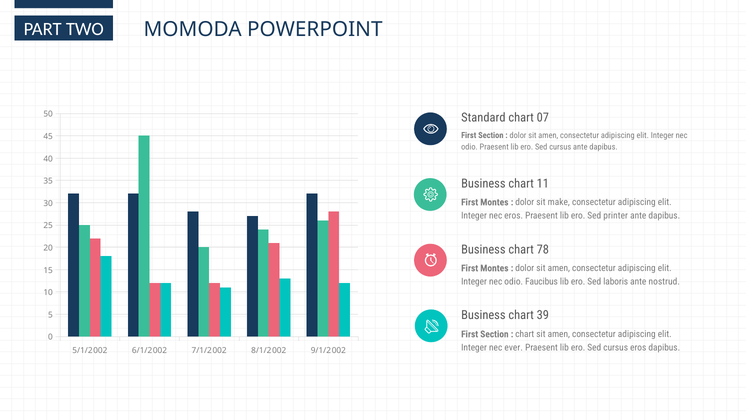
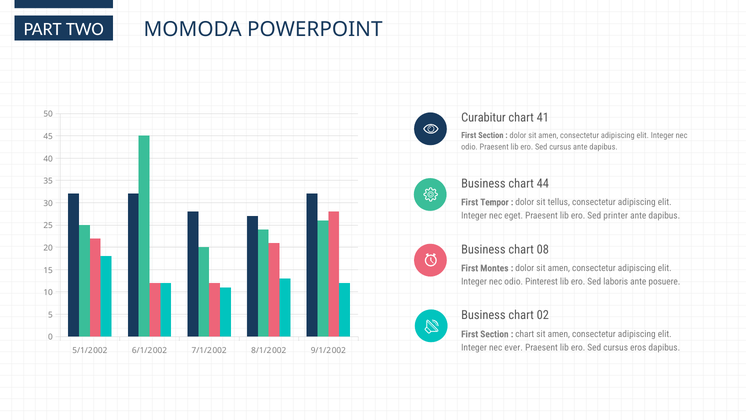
Standard: Standard -> Curabitur (483, 117)
07: 07 -> 41 (543, 117)
11: 11 -> 44 (543, 183)
Montes: Montes -> Tempor (494, 202)
make: make -> tellus (559, 202)
nec eros: eros -> eget (514, 216)
78: 78 -> 08 (543, 249)
Faucibus: Faucibus -> Pinterest (541, 281)
nostrud: nostrud -> posuere (664, 281)
39: 39 -> 02 (543, 315)
